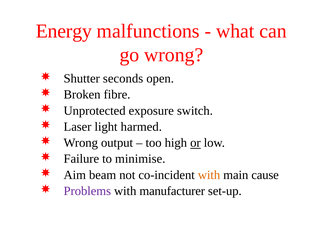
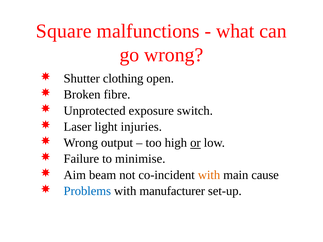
Energy: Energy -> Square (64, 31)
seconds: seconds -> clothing (123, 79)
harmed: harmed -> injuries (141, 127)
Problems colour: purple -> blue (87, 191)
